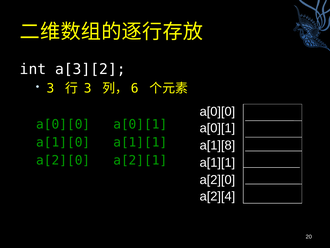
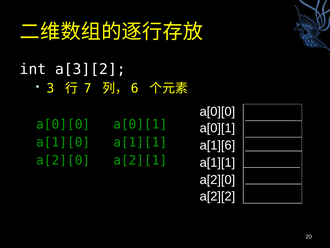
3: 3 -> 7 (88, 88)
a[1][8: a[1][8 -> a[1][6 (217, 145)
a[2][4: a[2][4 -> a[2][2 (217, 196)
